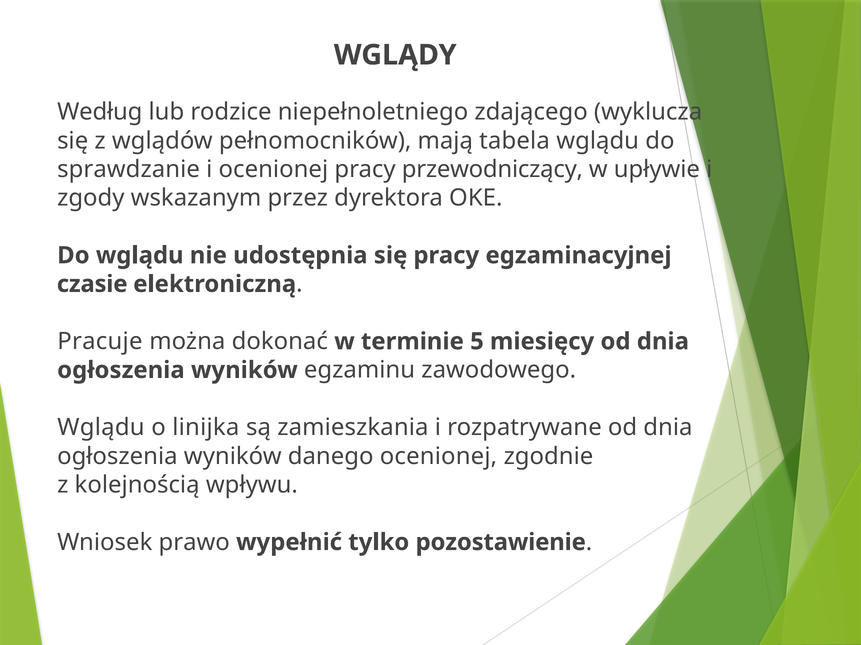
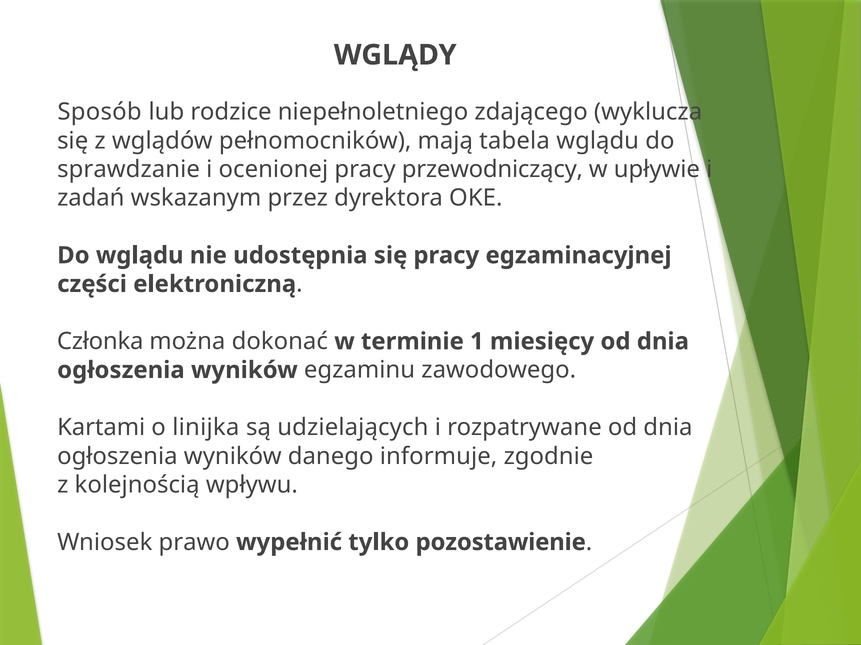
Według: Według -> Sposób (100, 112)
zgody: zgody -> zadań (91, 198)
czasie: czasie -> części (92, 284)
Pracuje: Pracuje -> Członka (100, 342)
5: 5 -> 1 (477, 342)
Wglądu: Wglądu -> Kartami (101, 428)
zamieszkania: zamieszkania -> udzielających (353, 428)
danego ocenionej: ocenionej -> informuje (439, 457)
